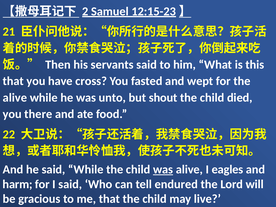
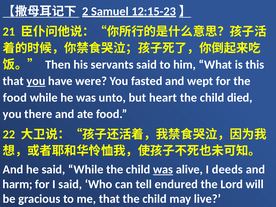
you underline: none -> present (36, 81)
cross: cross -> were (91, 81)
alive: alive -> food (15, 98)
shout: shout -> heart (163, 98)
eagles: eagles -> deeds (227, 169)
